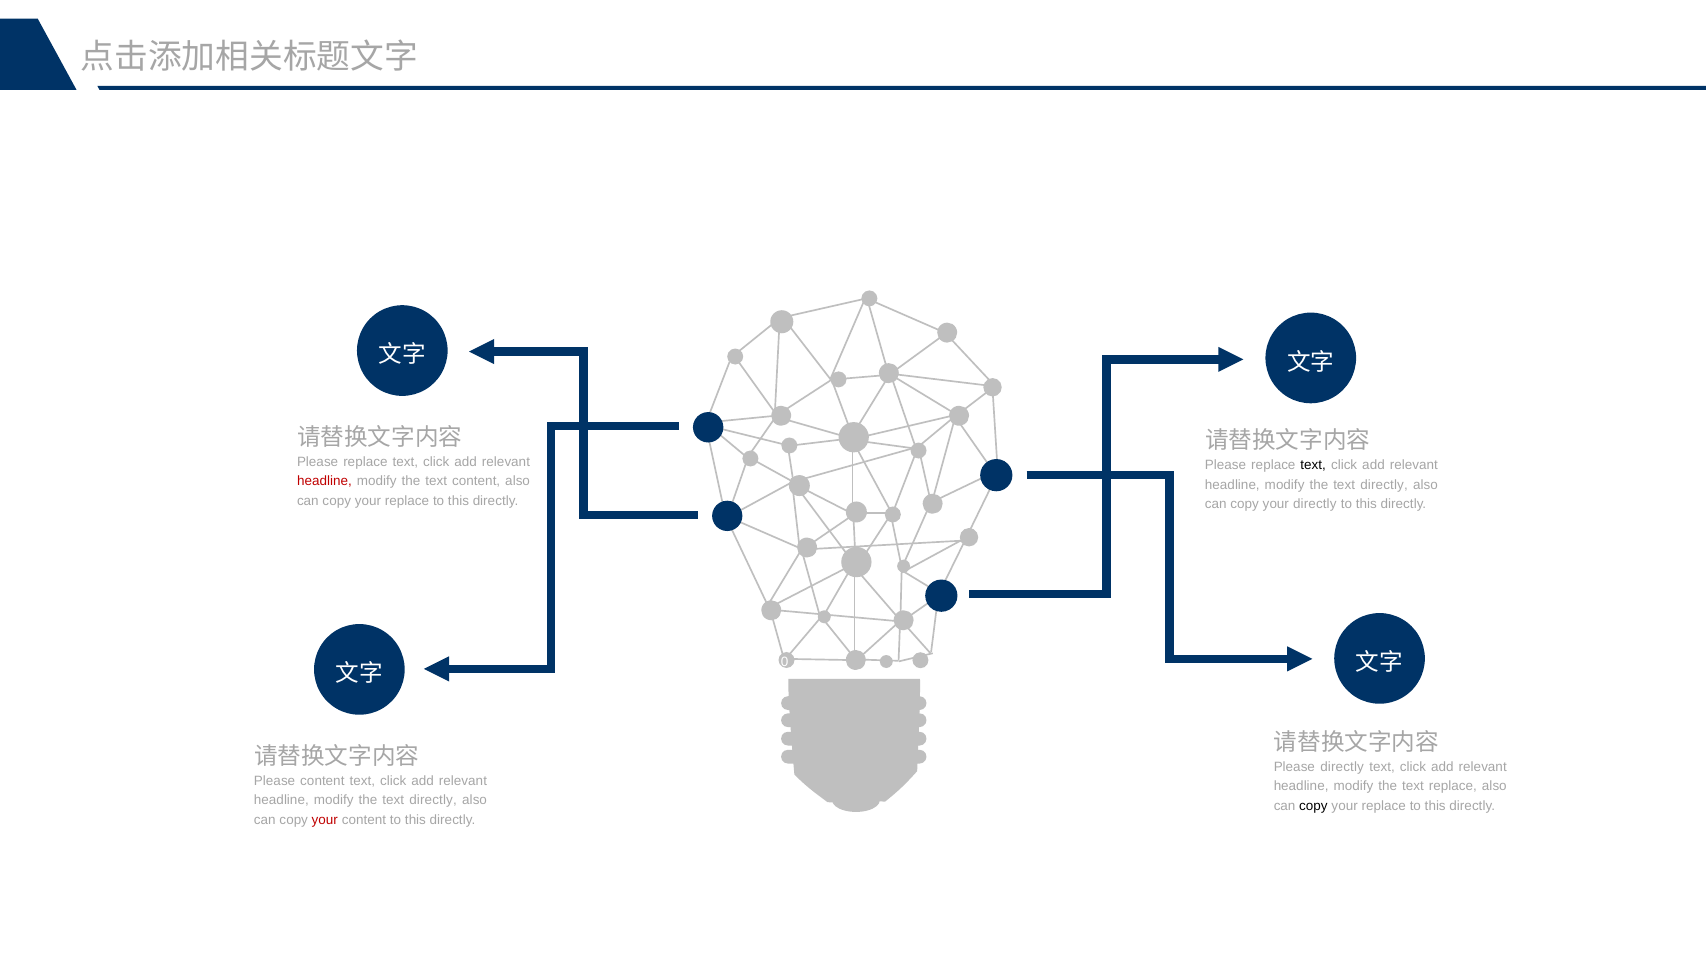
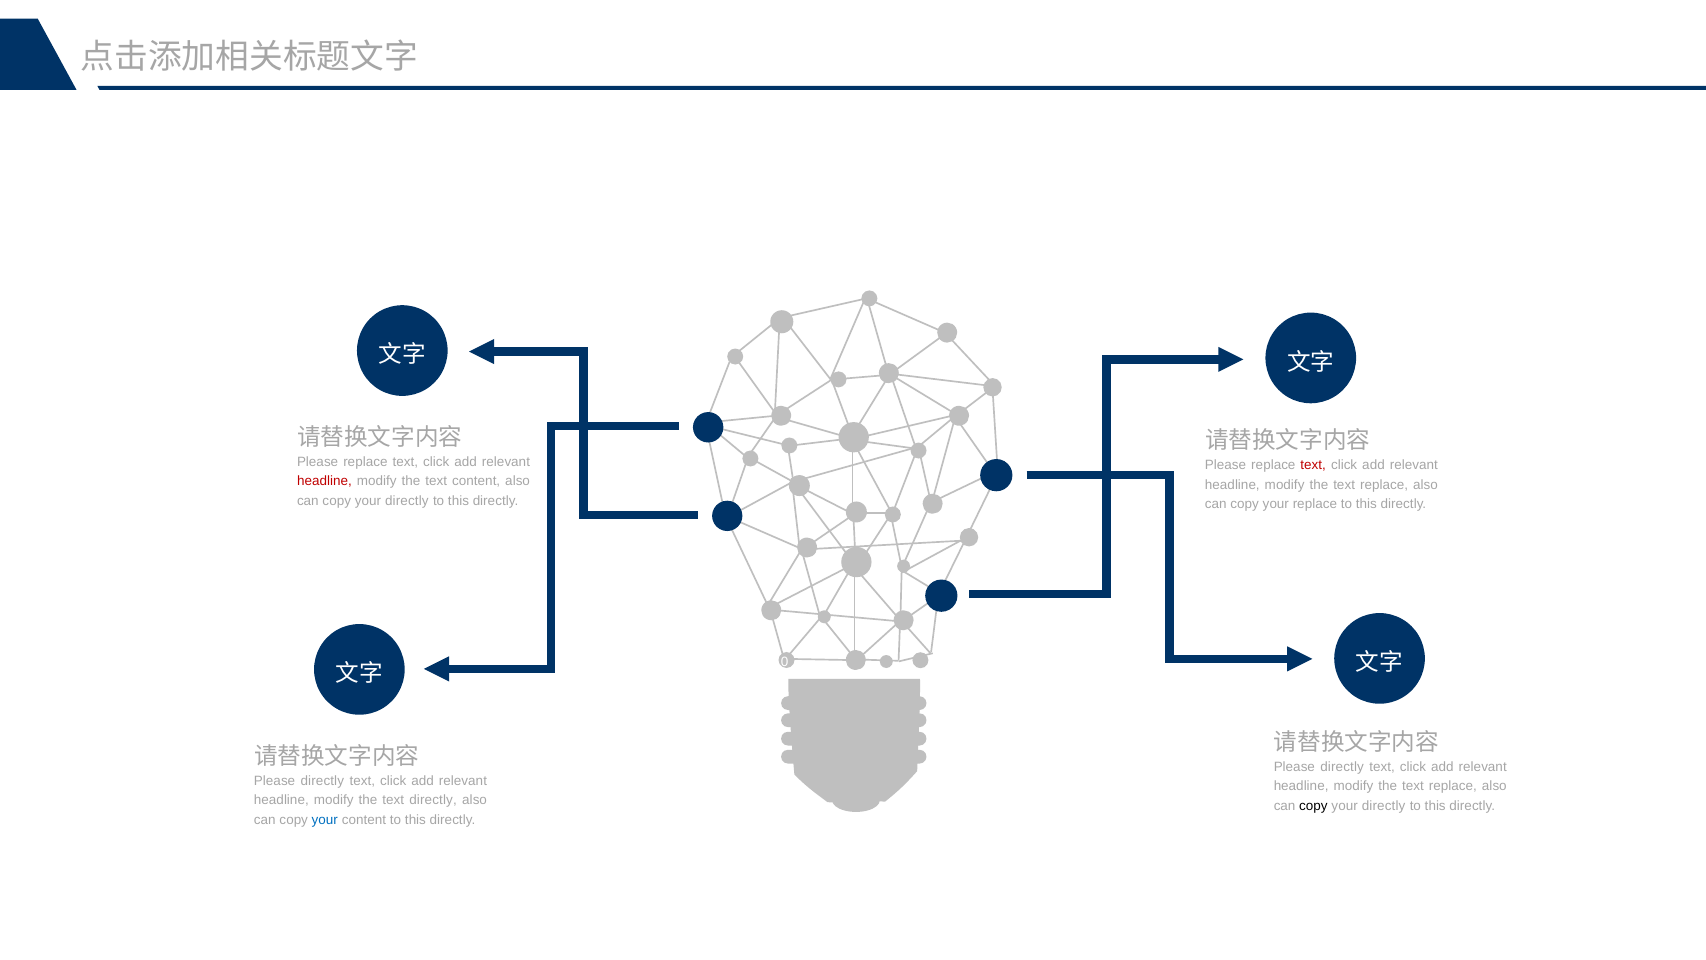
text colour: black -> red (1313, 465)
directly: directly -> replace (1384, 485)
replace: replace -> directly (407, 500)
directly: directly -> replace (1315, 504)
content: content -> directly (322, 781)
replace: replace -> directly (1384, 805)
your colour: red -> blue (325, 819)
